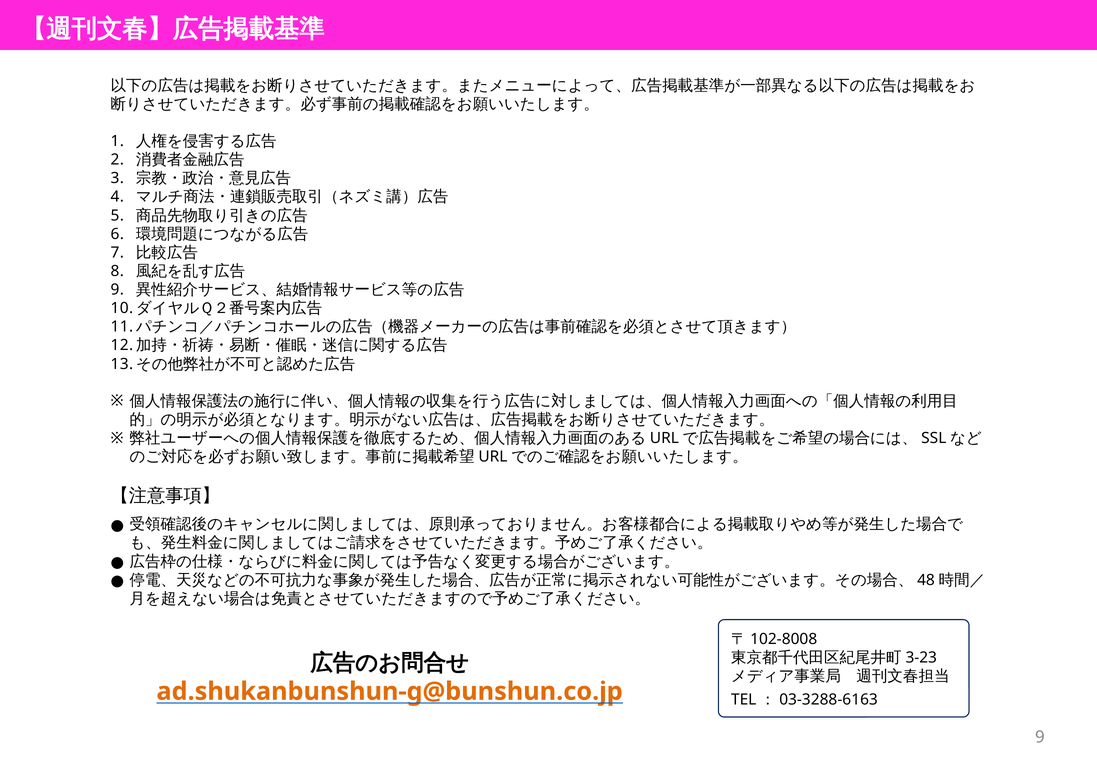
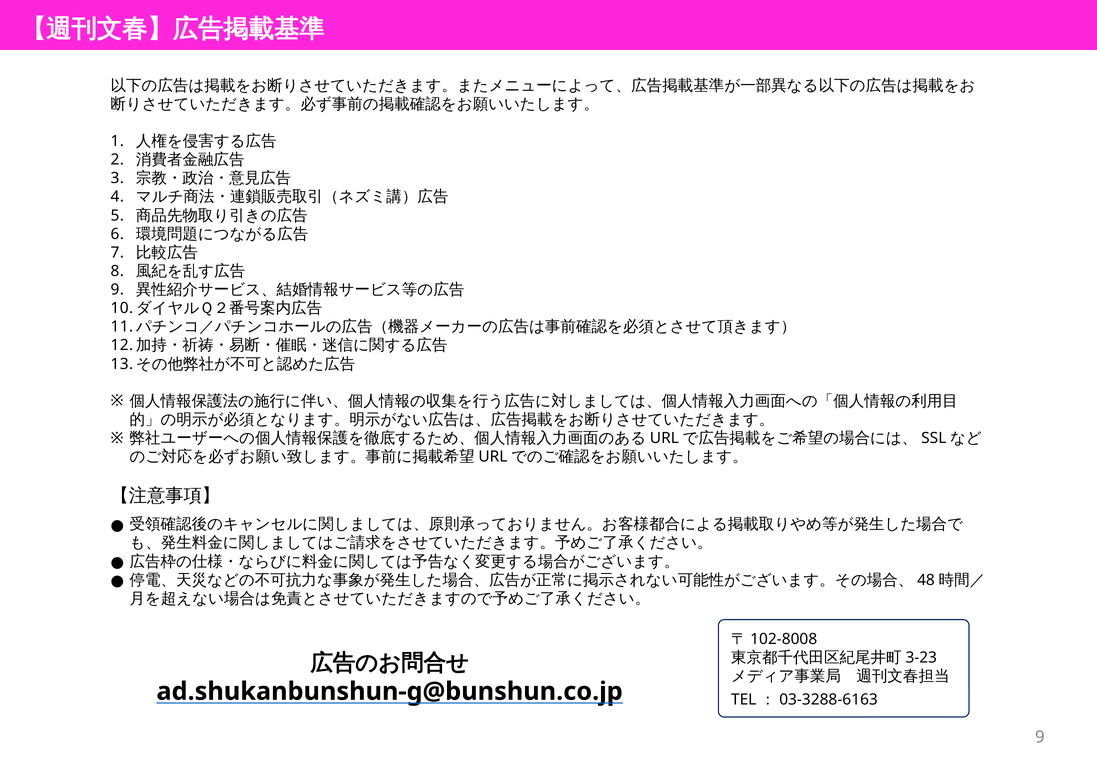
ad.shukanbunshun-g@bunshun.co.jp colour: orange -> black (390, 692)
